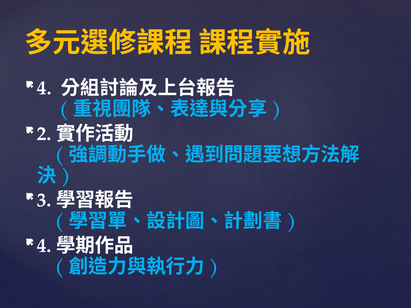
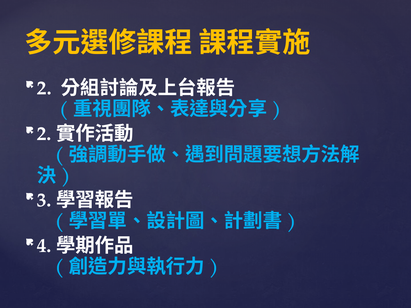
4: 4 -> 2 (44, 88)
